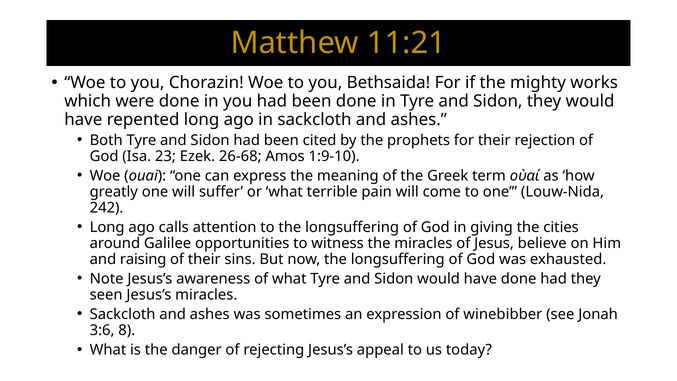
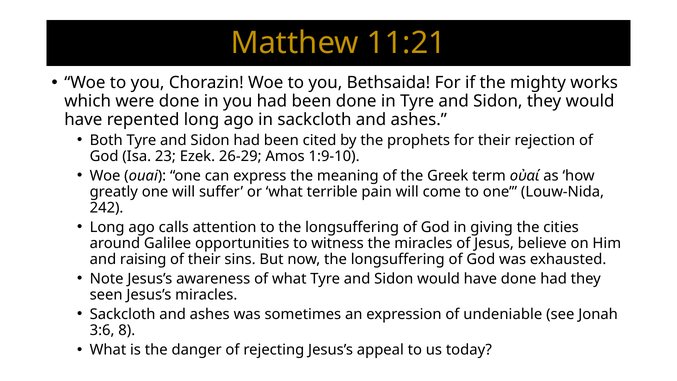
26-68: 26-68 -> 26-29 (240, 156)
winebibber: winebibber -> undeniable (503, 314)
